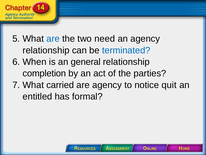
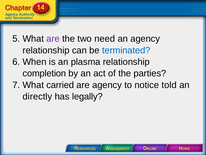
are colour: blue -> purple (53, 39)
general: general -> plasma (86, 62)
quit: quit -> told (169, 85)
entitled: entitled -> directly (37, 96)
formal: formal -> legally (87, 96)
